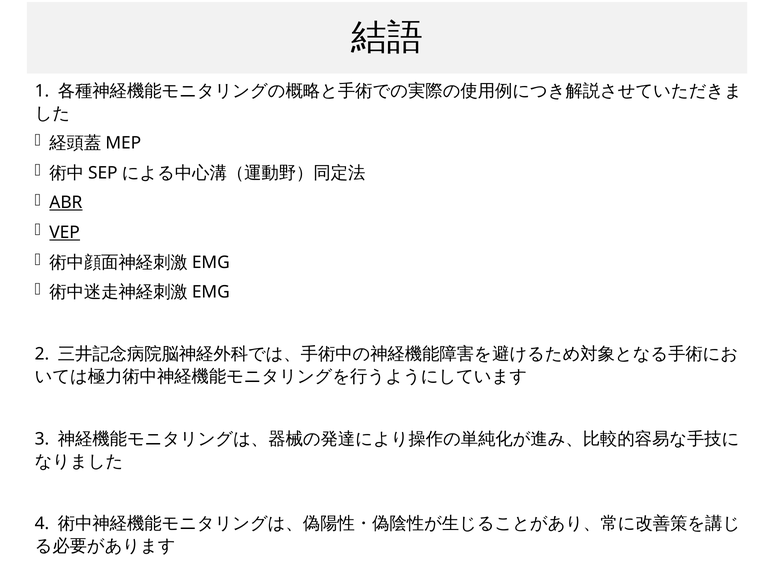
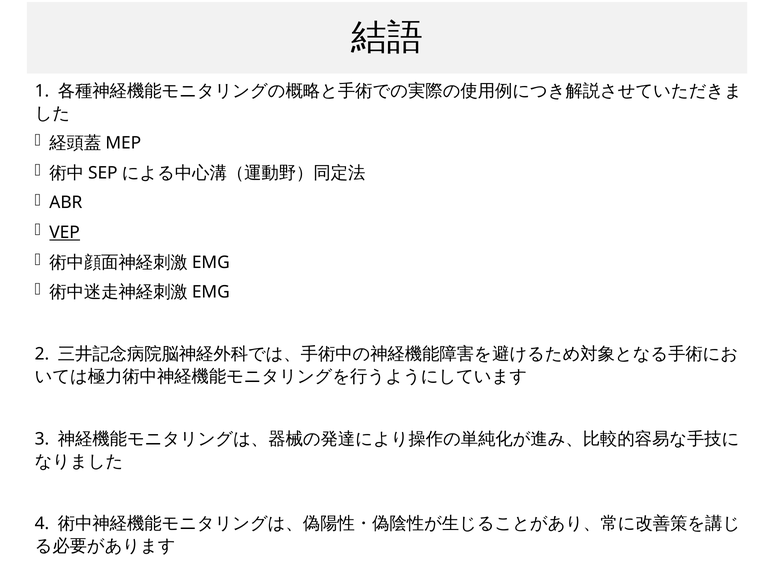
ABR underline: present -> none (66, 203)
